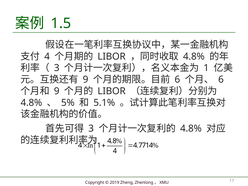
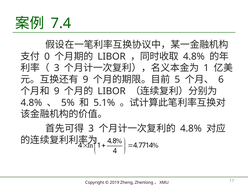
1.5: 1.5 -> 7.4 (61, 23)
4: 4 -> 0 (47, 56)
6: 6 -> 5 (177, 80)
